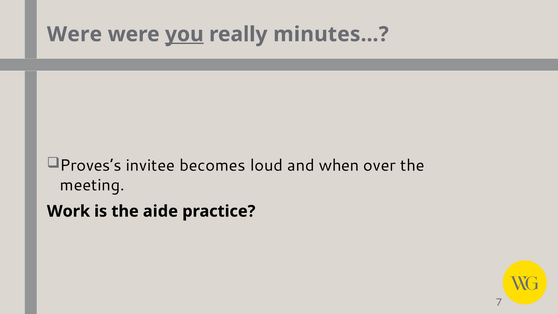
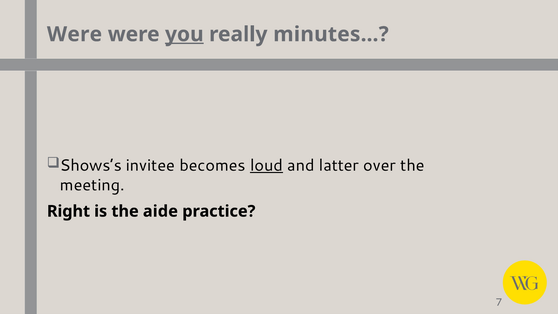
Proves’s: Proves’s -> Shows’s (91, 165)
loud underline: none -> present (266, 165)
when: when -> latter (339, 165)
Work: Work -> Right (68, 211)
